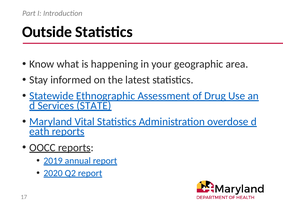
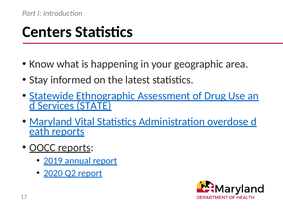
Outside: Outside -> Centers (47, 32)
